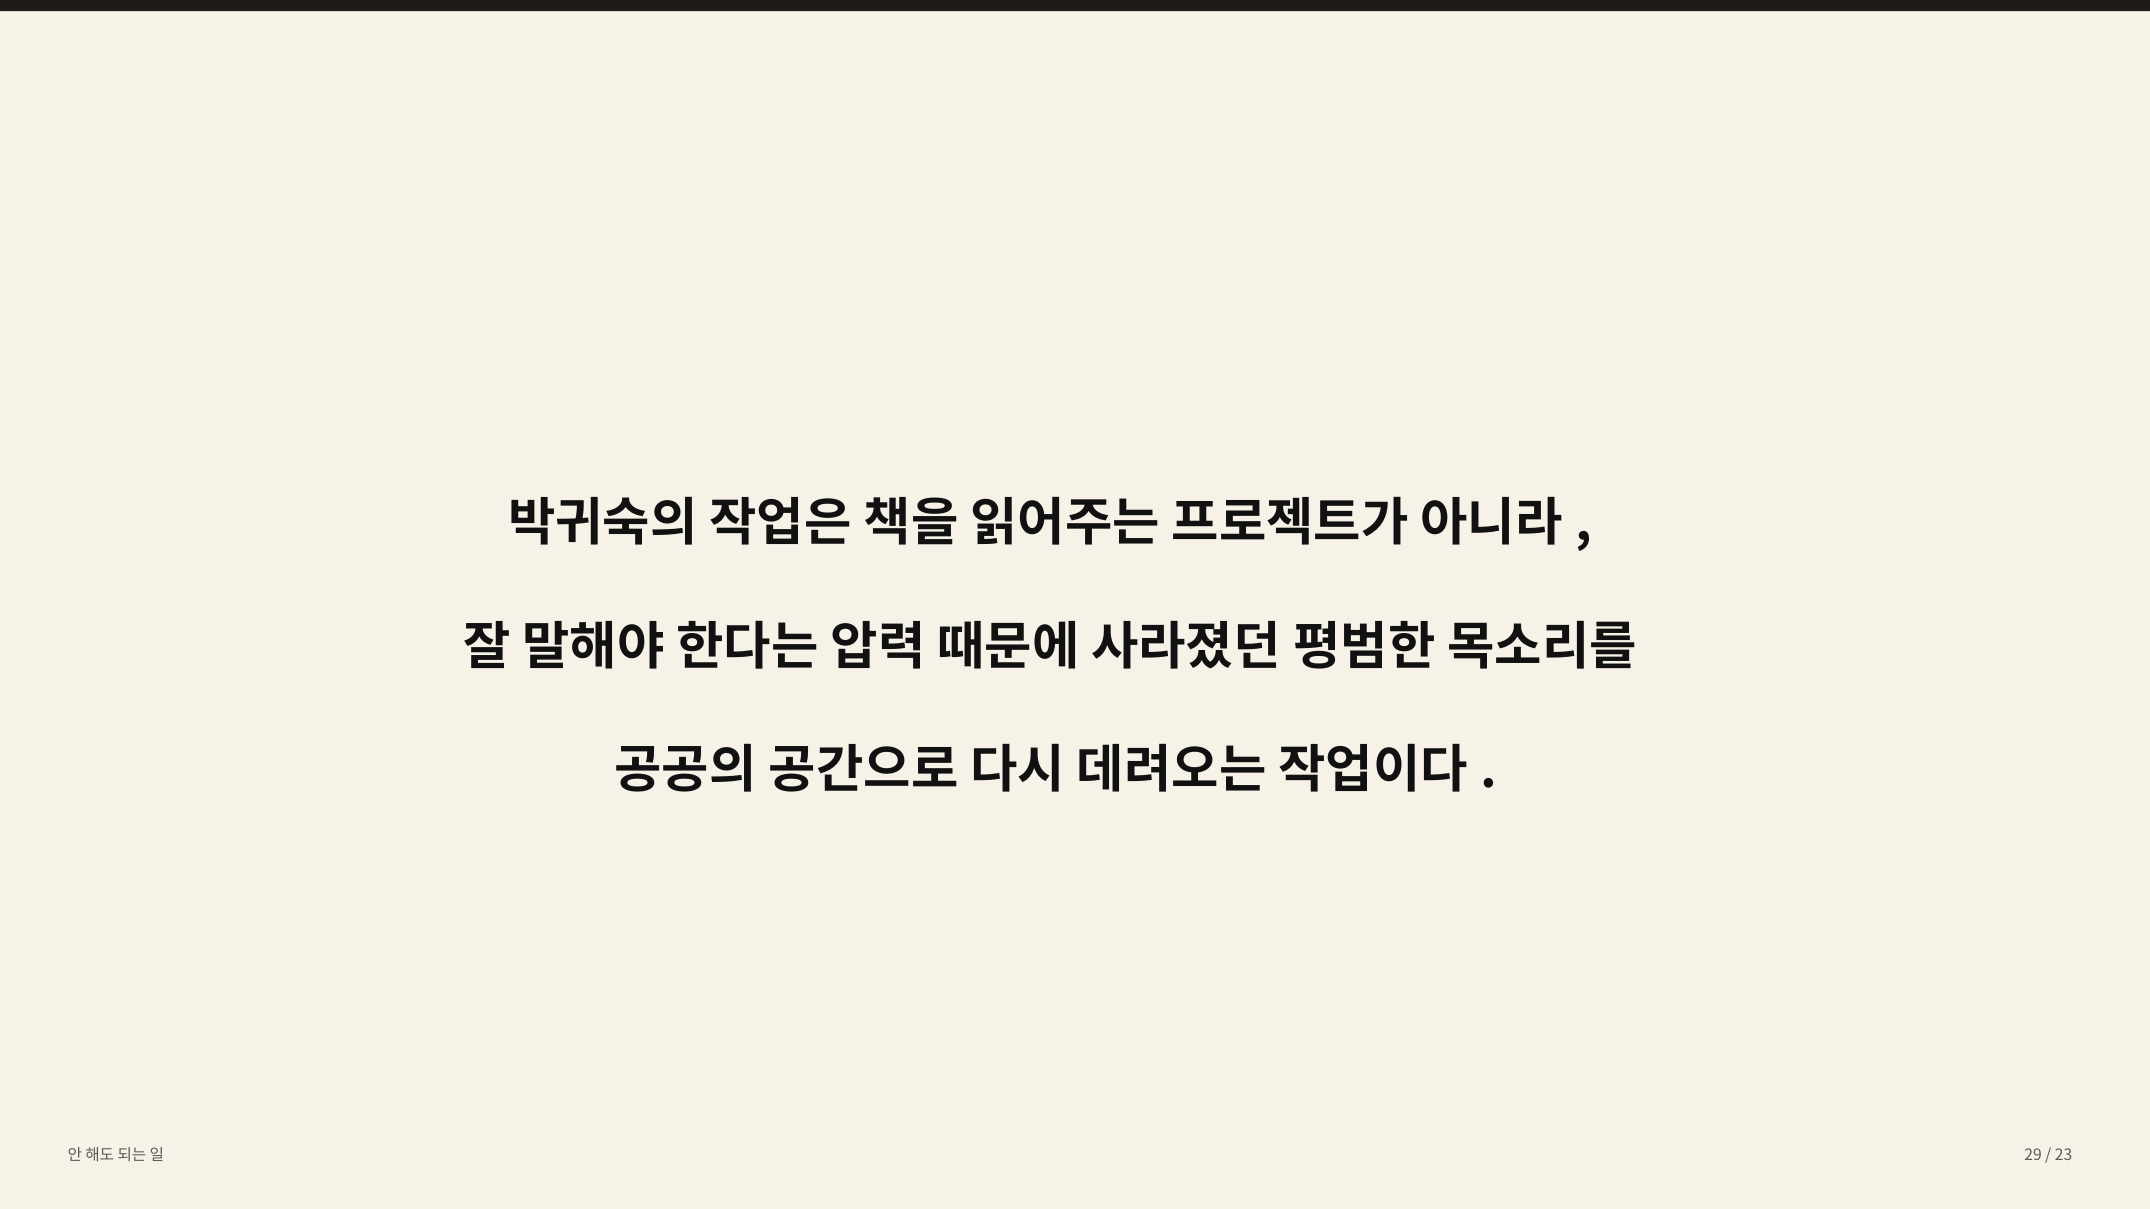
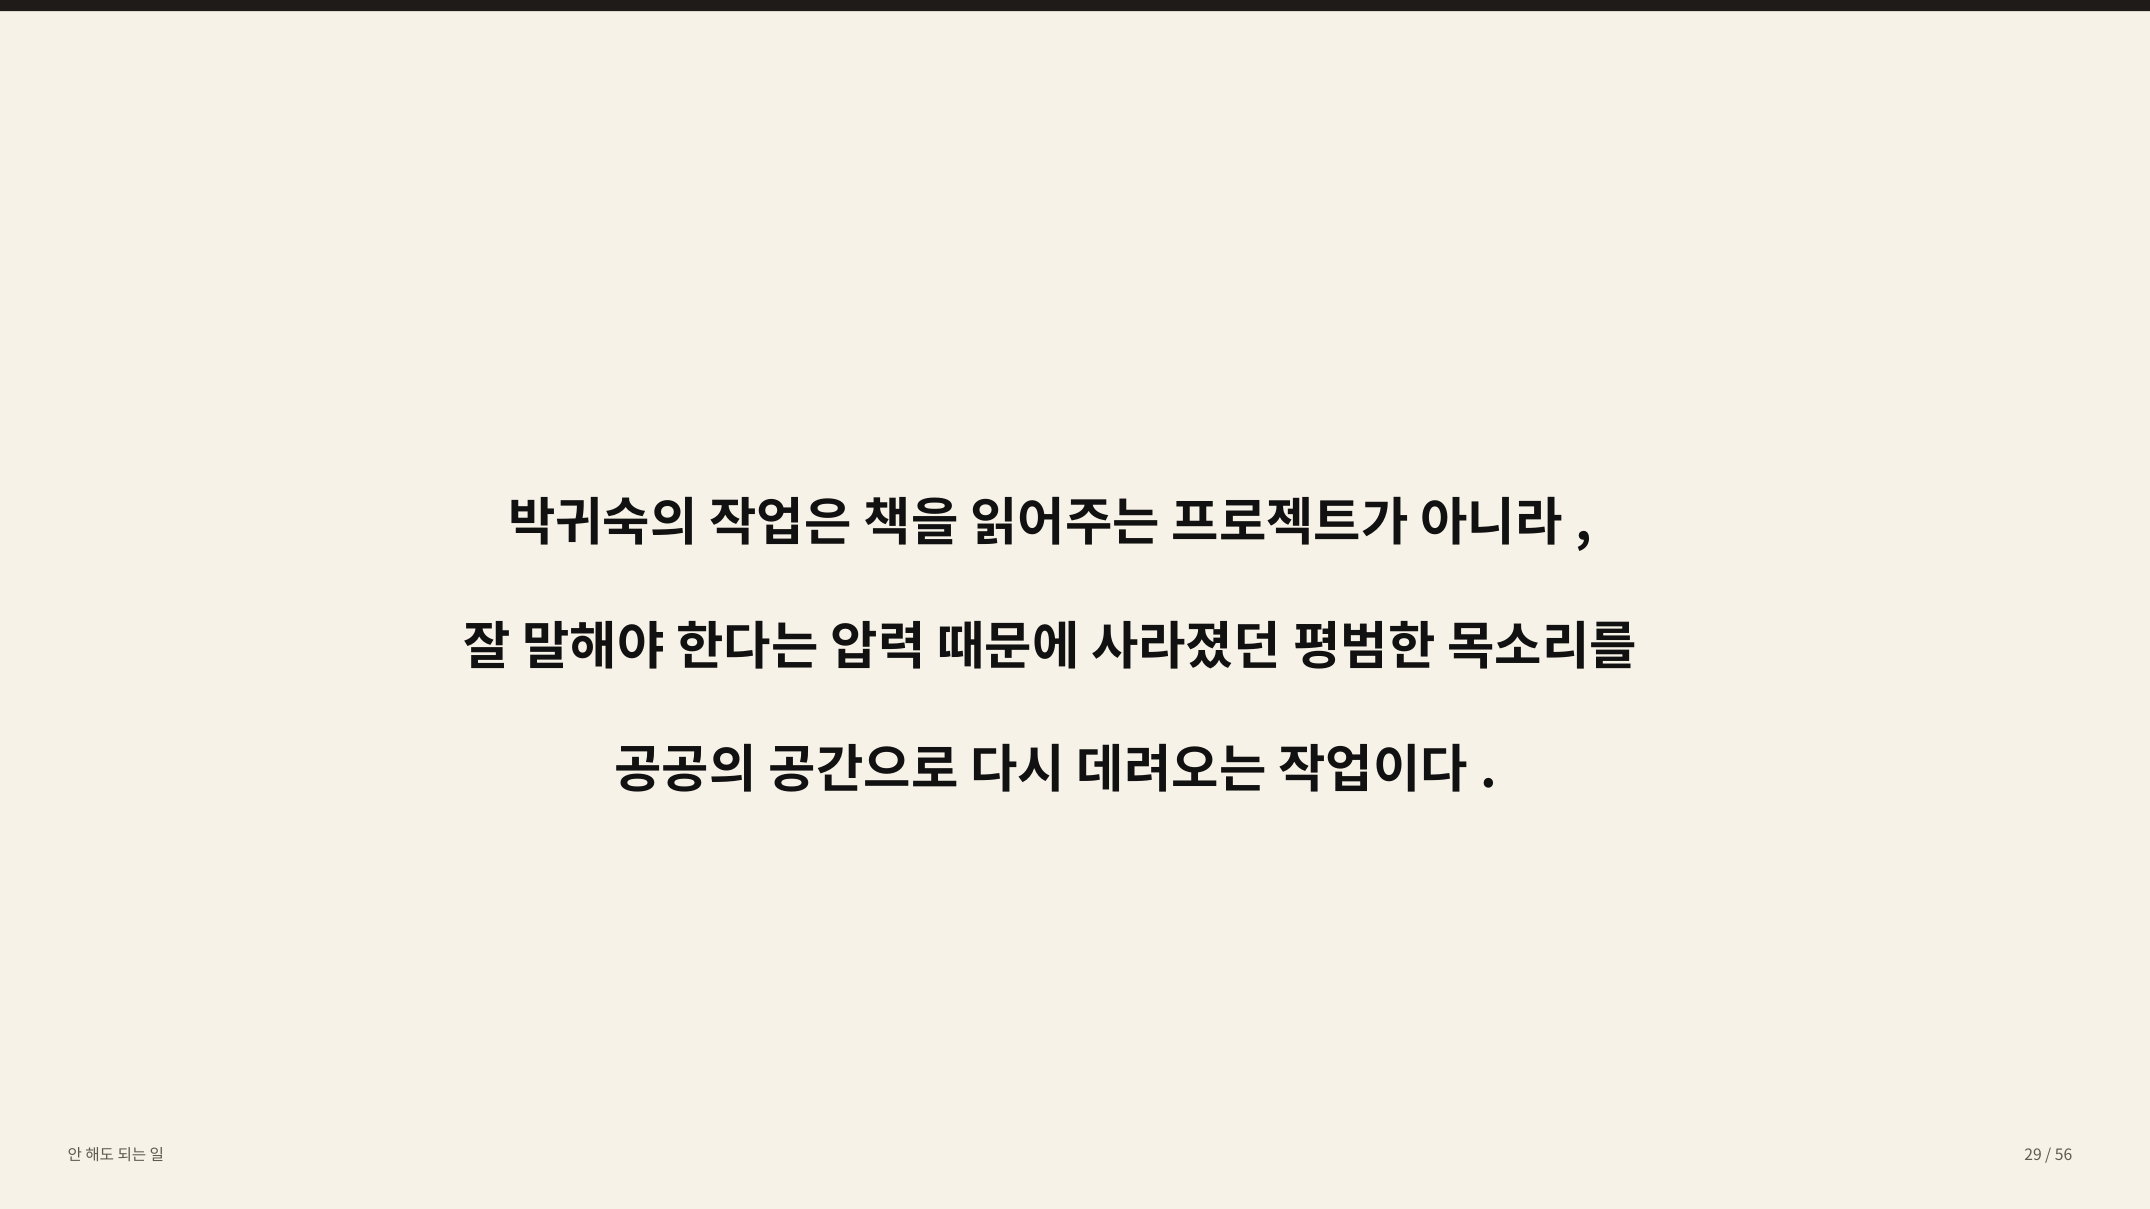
23: 23 -> 56 (2064, 1156)
